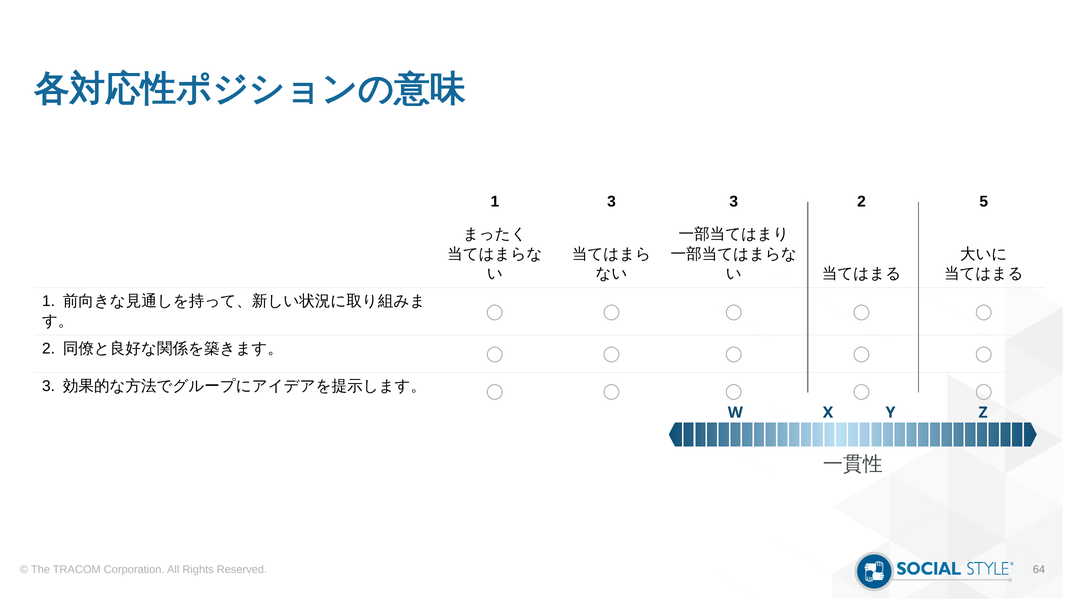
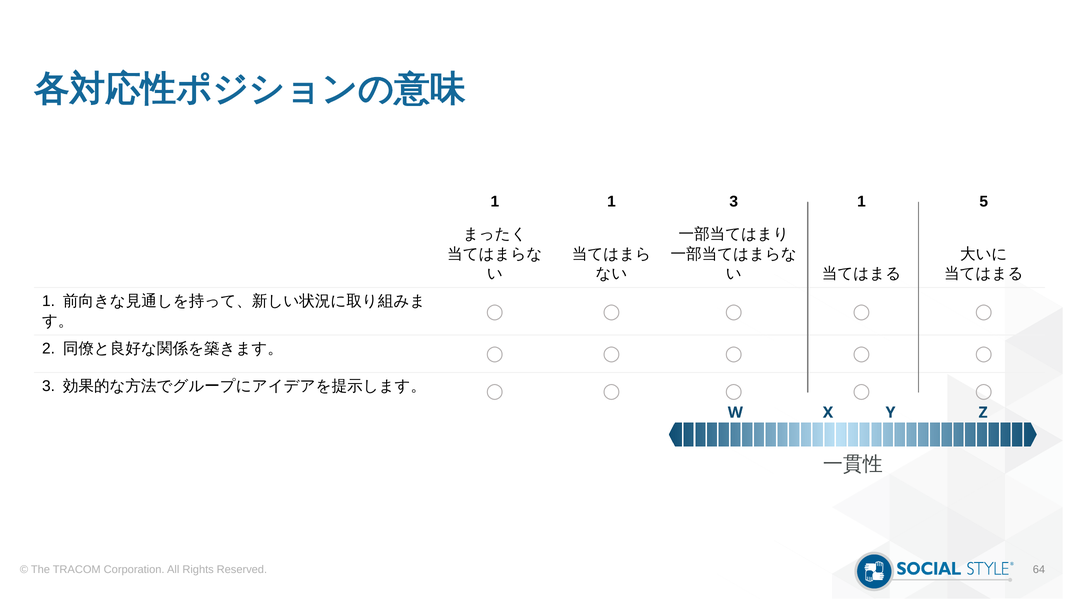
1 3: 3 -> 1 (611, 202)
3 2: 2 -> 1 (862, 202)
